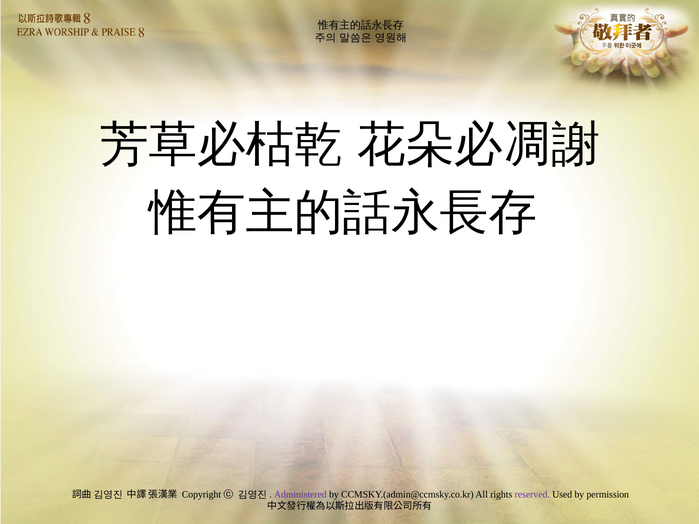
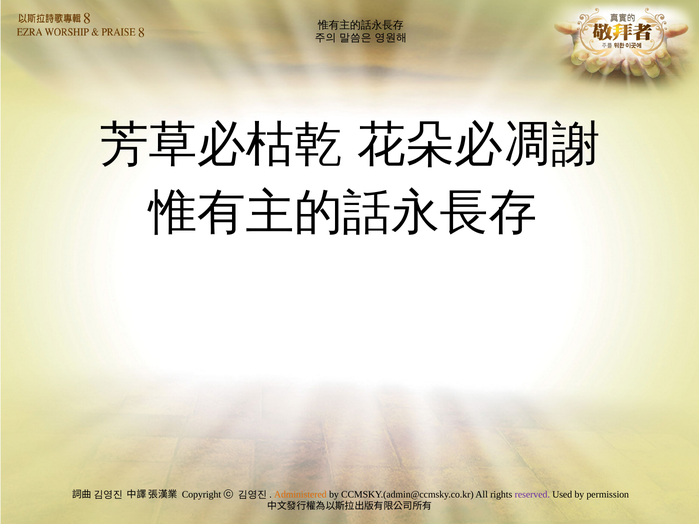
Administered colour: purple -> orange (300, 495)
